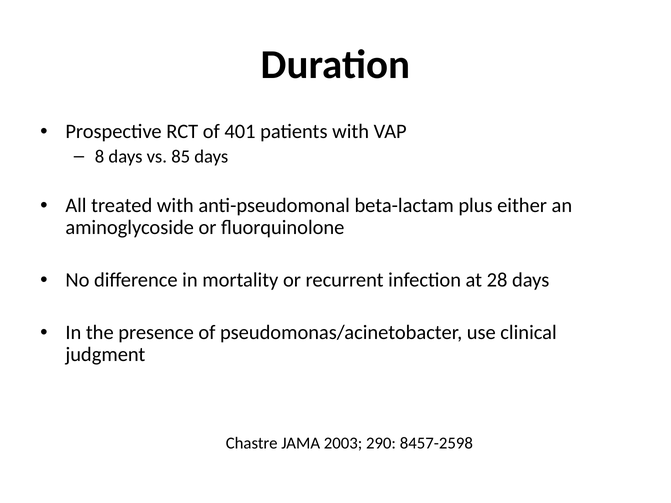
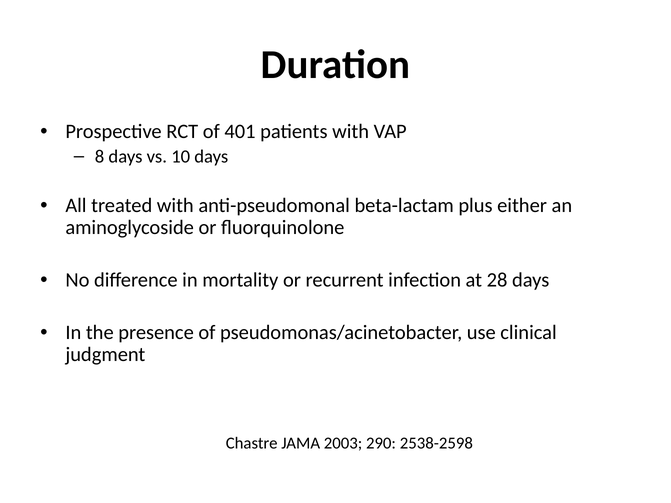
85: 85 -> 10 (181, 157)
8457-2598: 8457-2598 -> 2538-2598 (436, 443)
